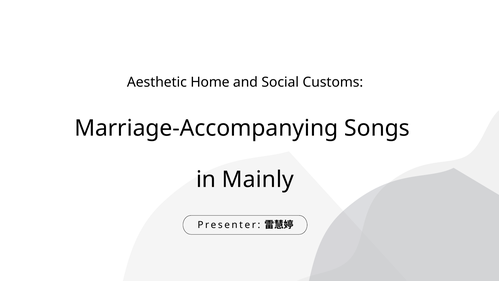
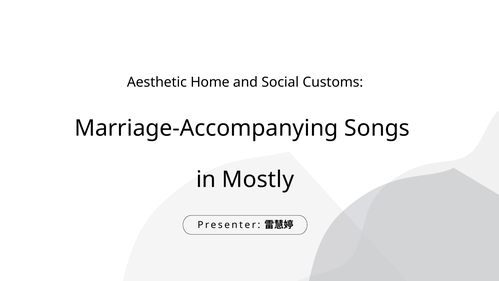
Mainly: Mainly -> Mostly (258, 179)
